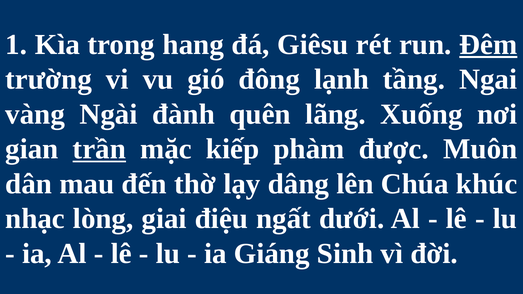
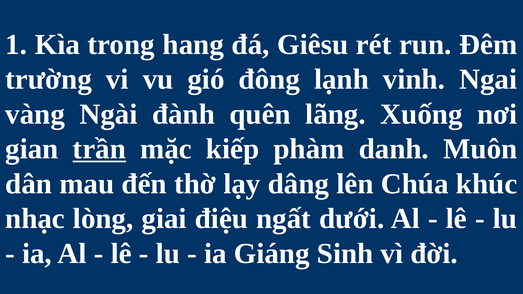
Đêm underline: present -> none (488, 45)
tầng: tầng -> vinh (414, 79)
được: được -> danh (394, 149)
